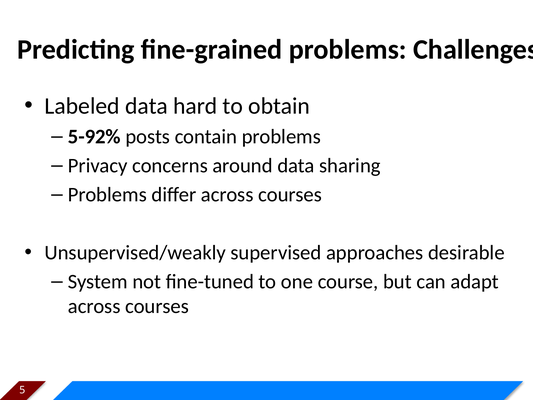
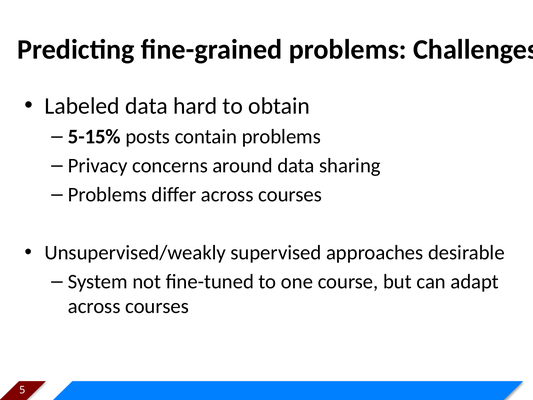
5-92%: 5-92% -> 5-15% (94, 137)
